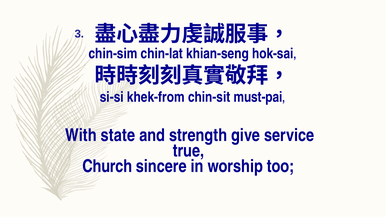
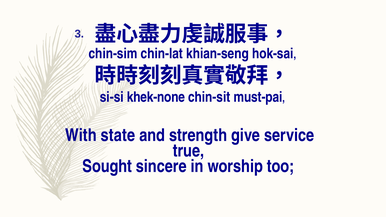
khek-from: khek-from -> khek-none (156, 97)
Church: Church -> Sought (107, 166)
